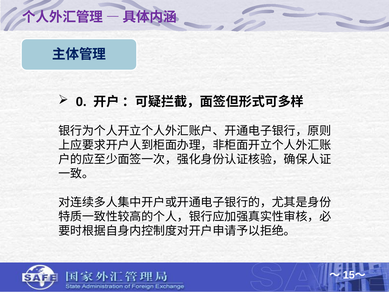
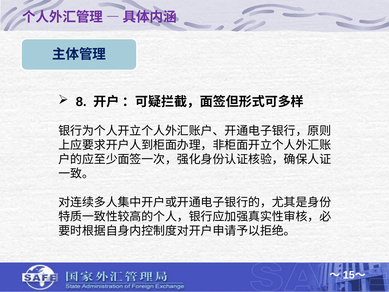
0: 0 -> 8 (81, 102)
